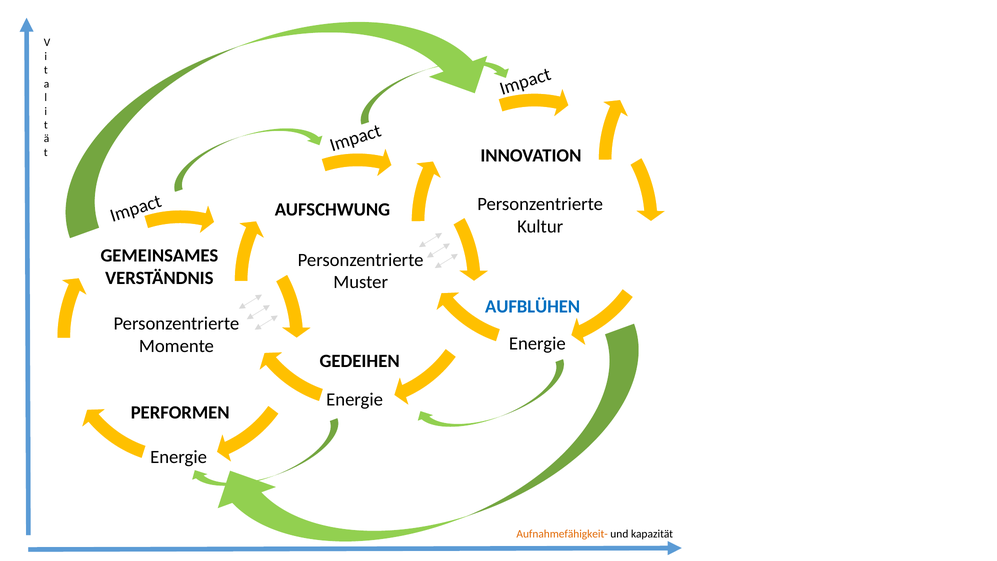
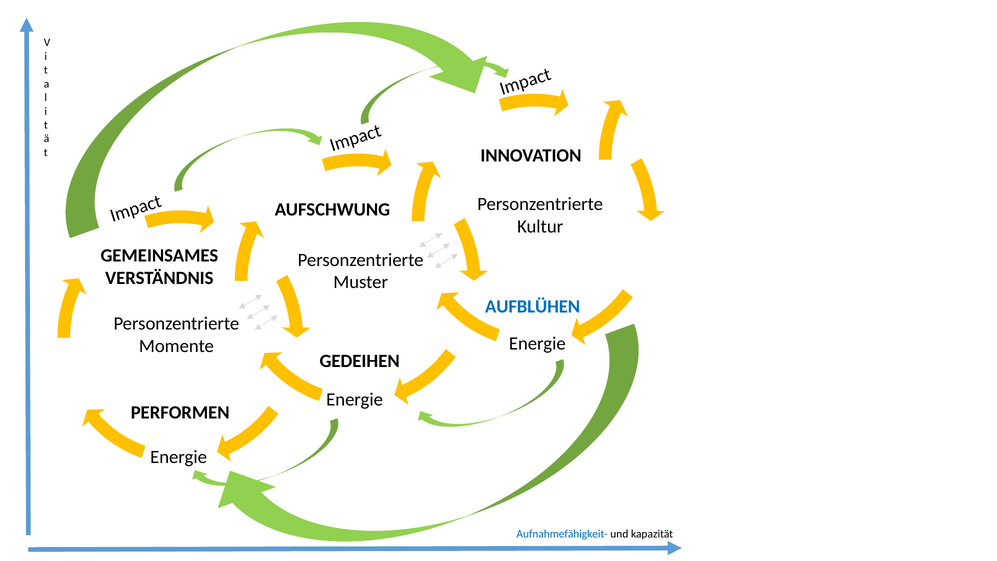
Aufnahmefähigkeit- colour: orange -> blue (562, 534)
